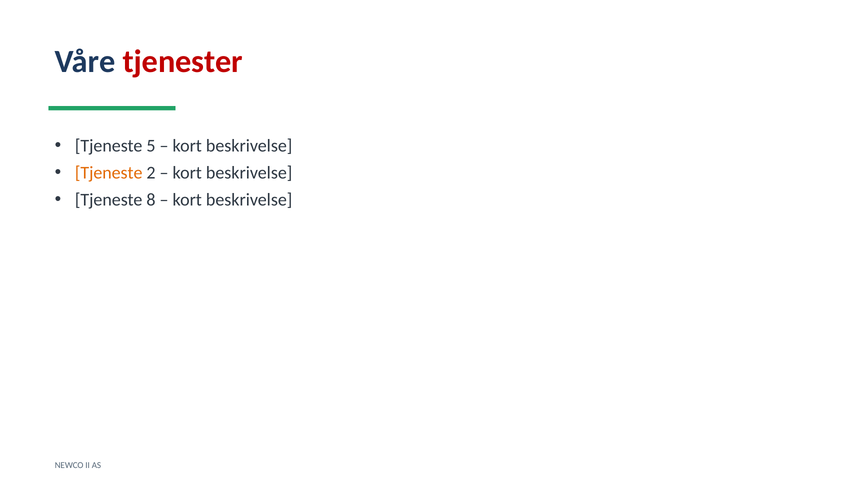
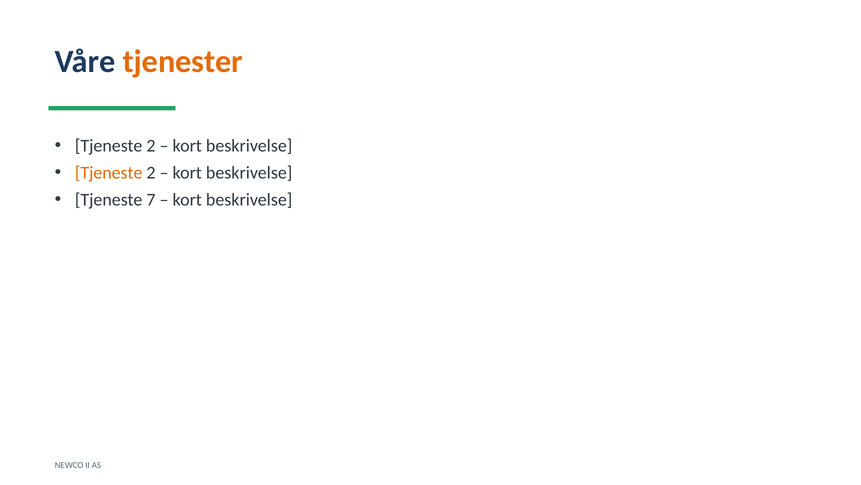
tjenester colour: red -> orange (183, 61)
5: 5 -> 2 (151, 146)
8: 8 -> 7 (151, 200)
